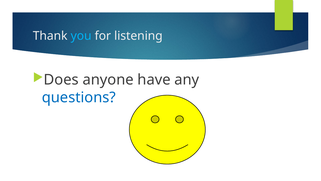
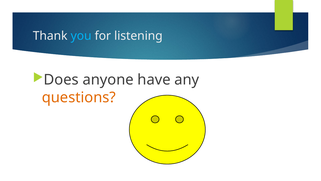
questions colour: blue -> orange (79, 97)
